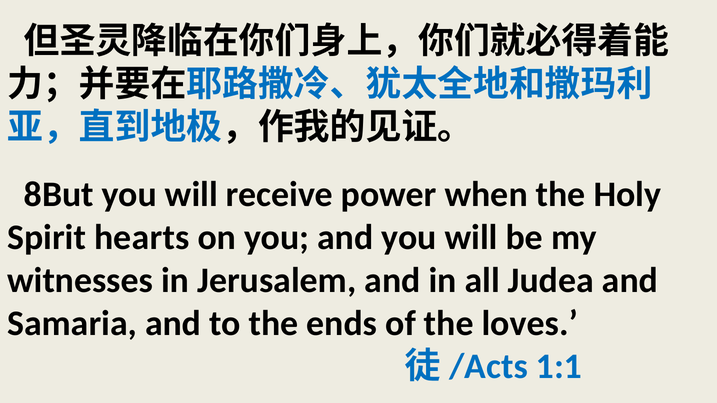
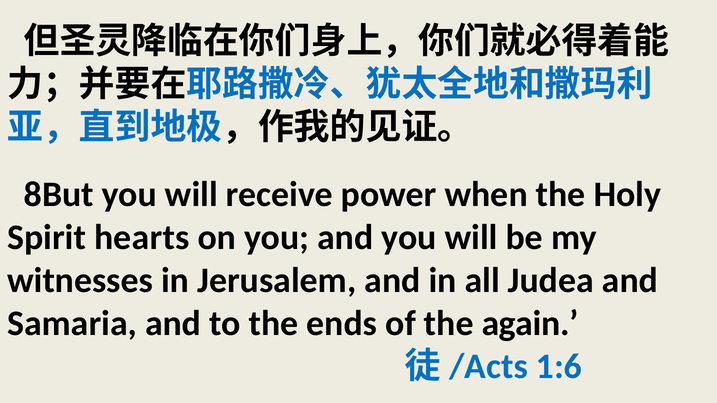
loves: loves -> again (530, 324)
1:1: 1:1 -> 1:6 (559, 367)
